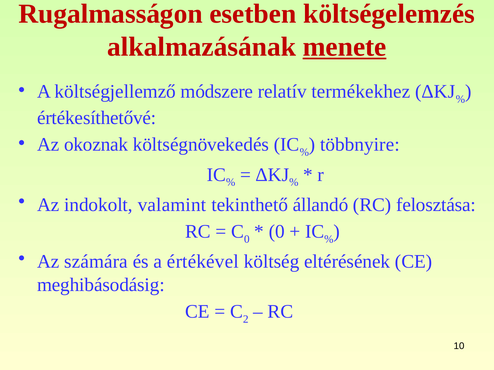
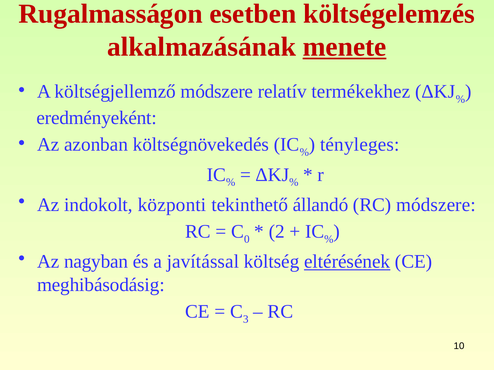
értékesíthetővé: értékesíthetővé -> eredményeként (97, 118)
okoznak: okoznak -> azonban (96, 145)
többnyire: többnyire -> tényleges (360, 145)
valamint: valamint -> központi (172, 205)
RC felosztása: felosztása -> módszere (436, 205)
0: 0 -> 2 (277, 232)
számára: számára -> nagyban (96, 262)
értékével: értékével -> javítással (203, 262)
eltérésének underline: none -> present (347, 262)
2: 2 -> 3 (246, 319)
